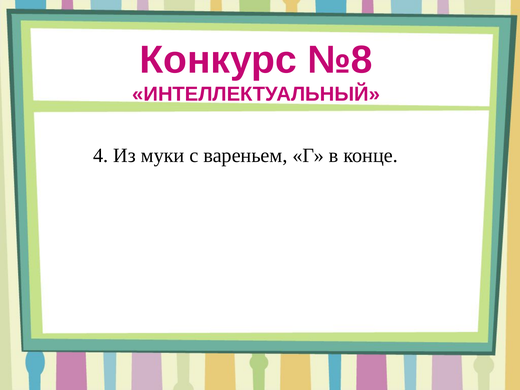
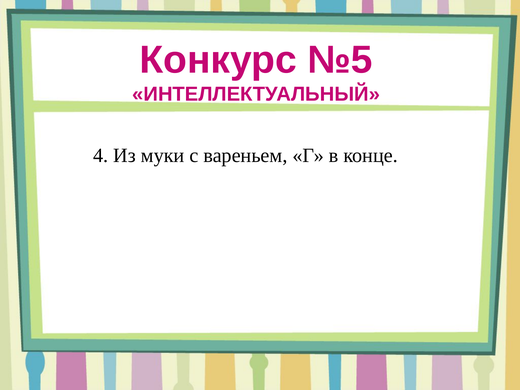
№8: №8 -> №5 (340, 60)
